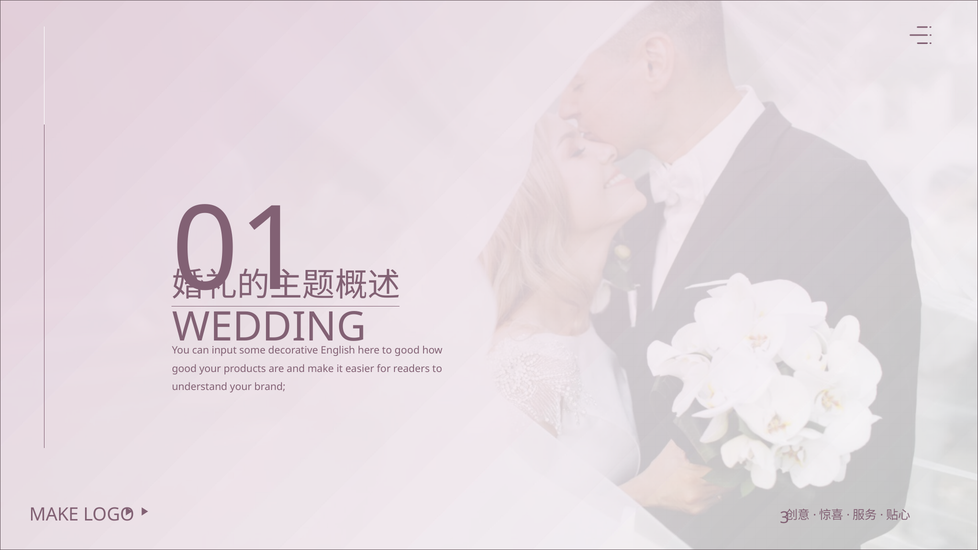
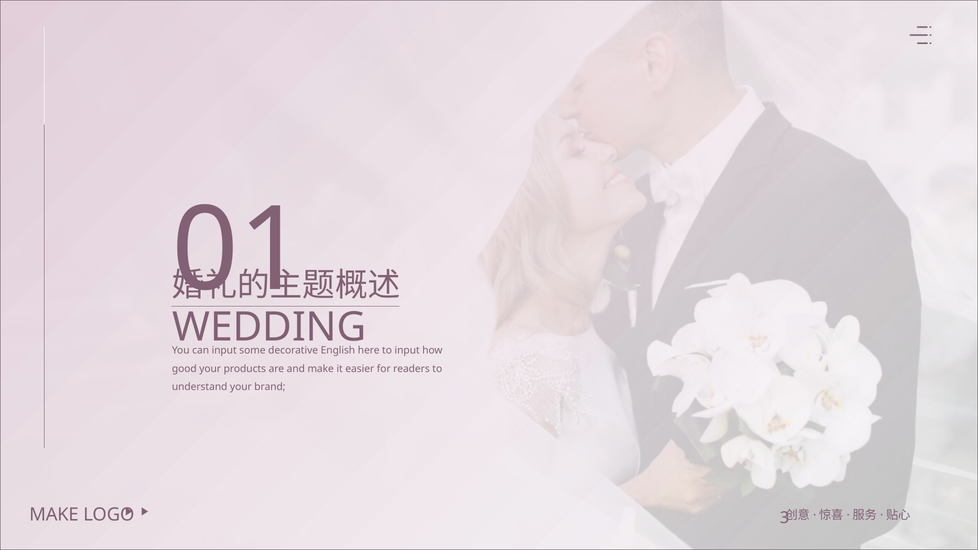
to good: good -> input (407, 350)
